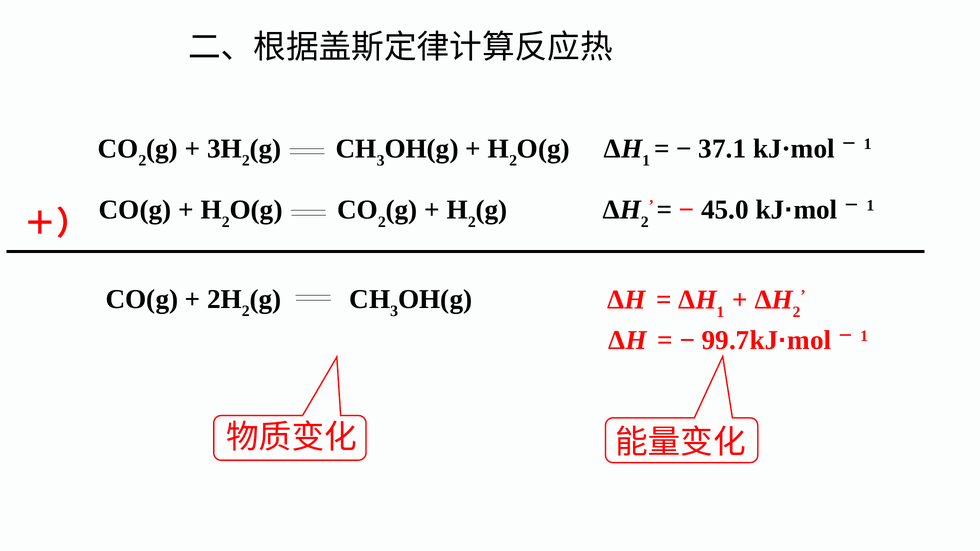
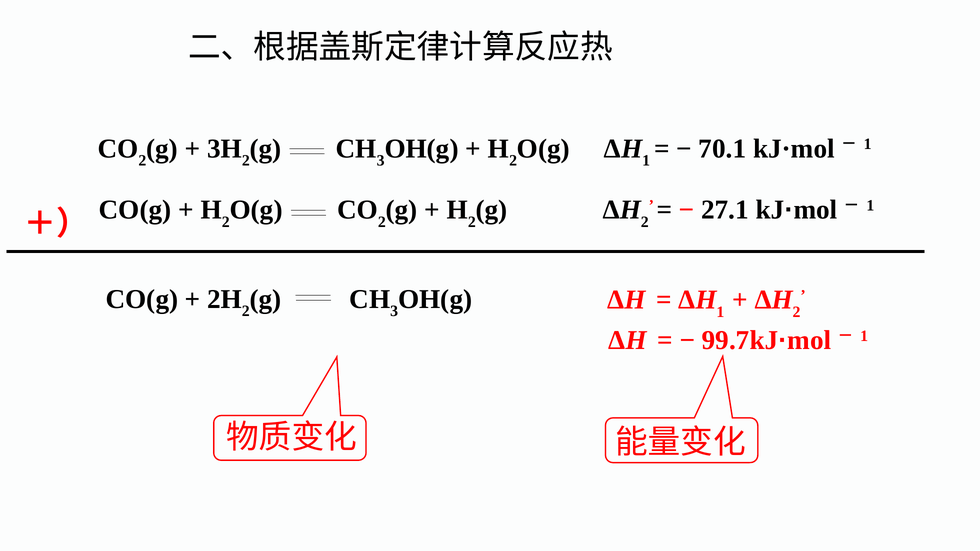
37.1: 37.1 -> 70.1 (722, 149)
45.0: 45.0 -> 27.1 (725, 210)
